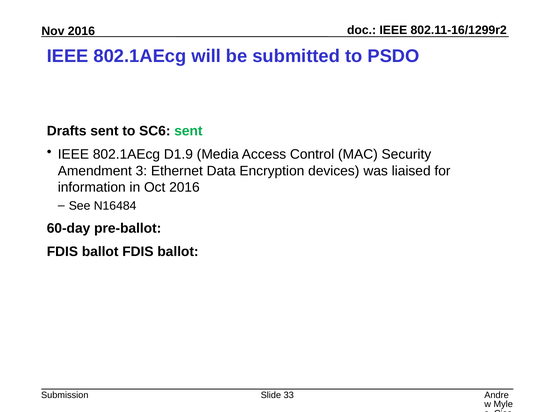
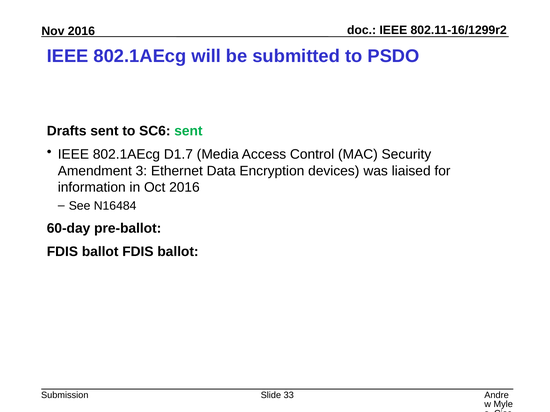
D1.9: D1.9 -> D1.7 (178, 155)
